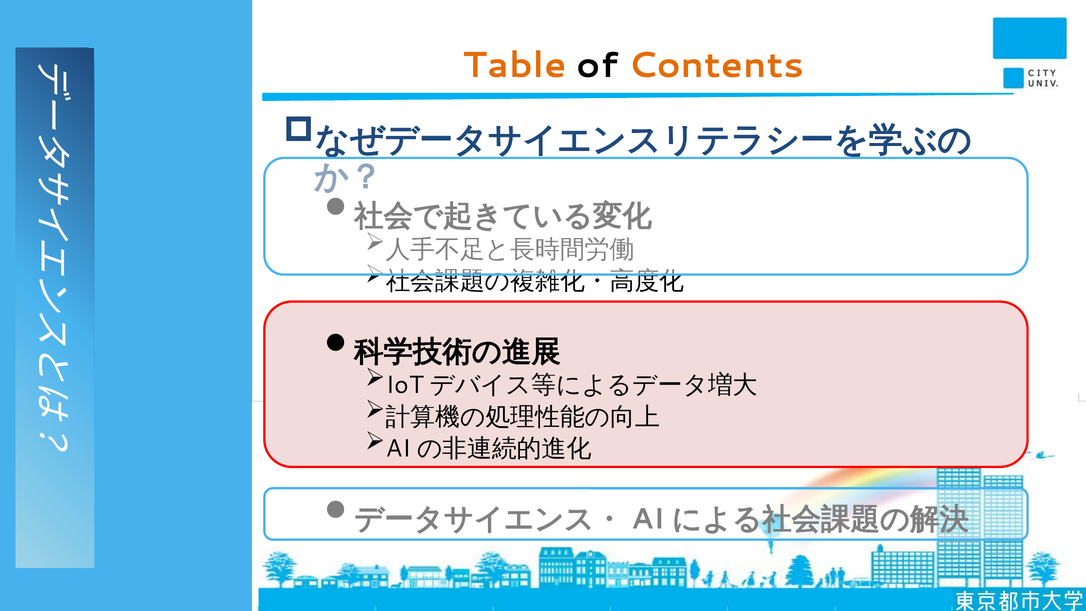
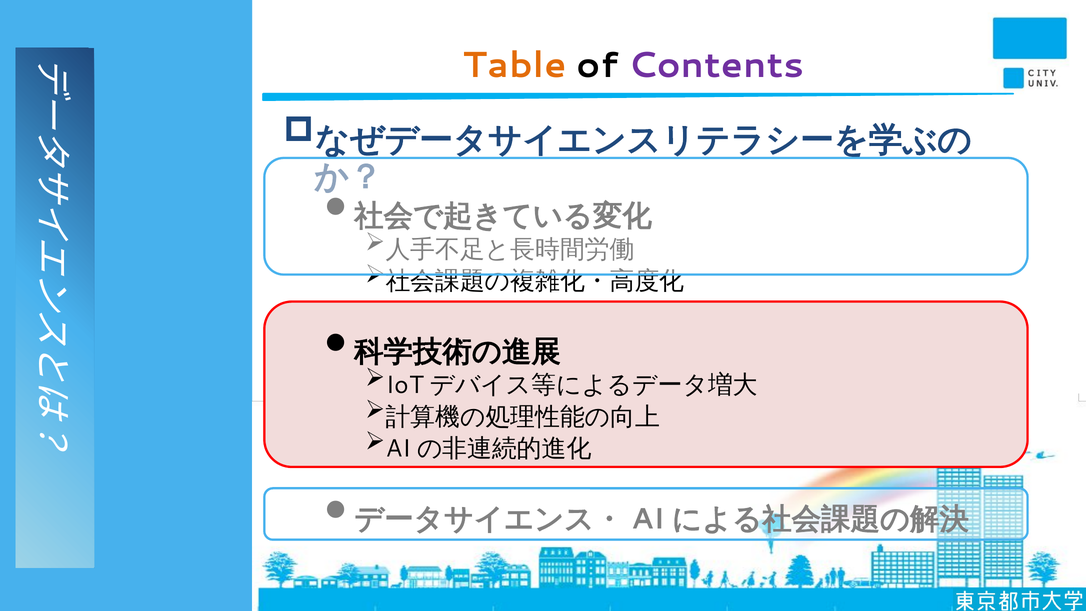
Contents colour: orange -> purple (716, 65)
